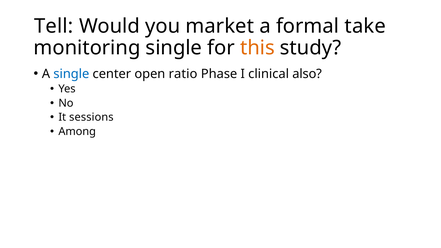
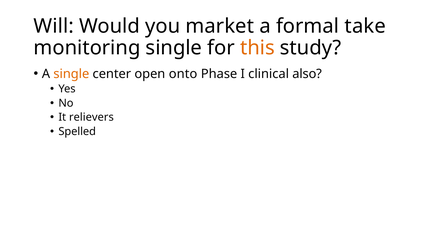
Tell: Tell -> Will (54, 26)
single colour: blue -> orange (71, 74)
ratio: ratio -> onto (183, 74)
sessions: sessions -> relievers (91, 117)
Among: Among -> Spelled (77, 132)
